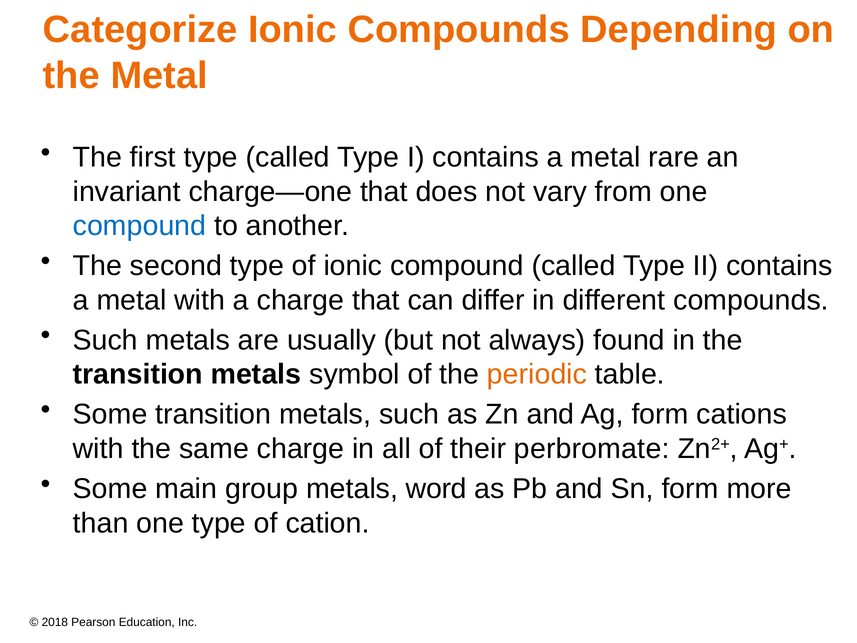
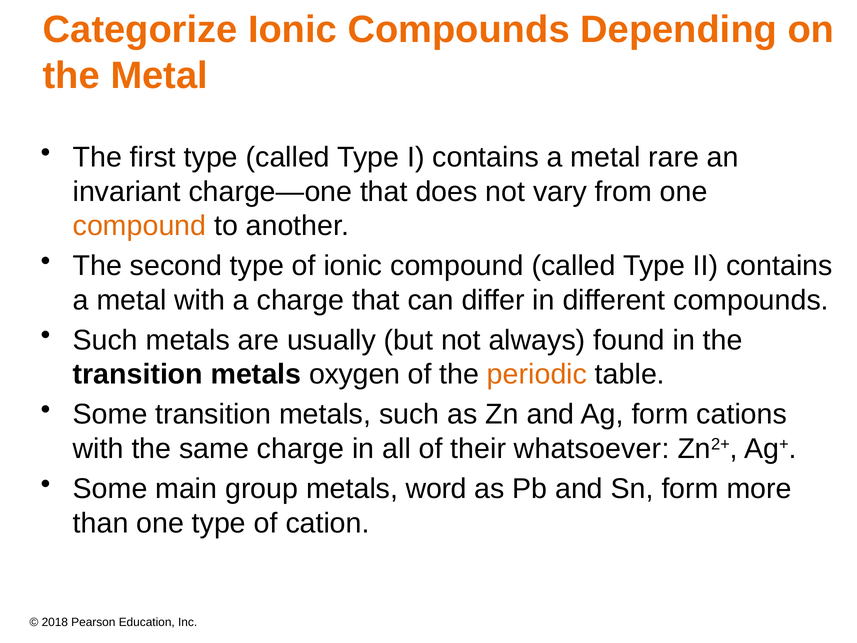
compound colour: blue -> orange (140, 226)
symbol: symbol -> oxygen (355, 374)
perbromate: perbromate -> whatsoever (592, 449)
